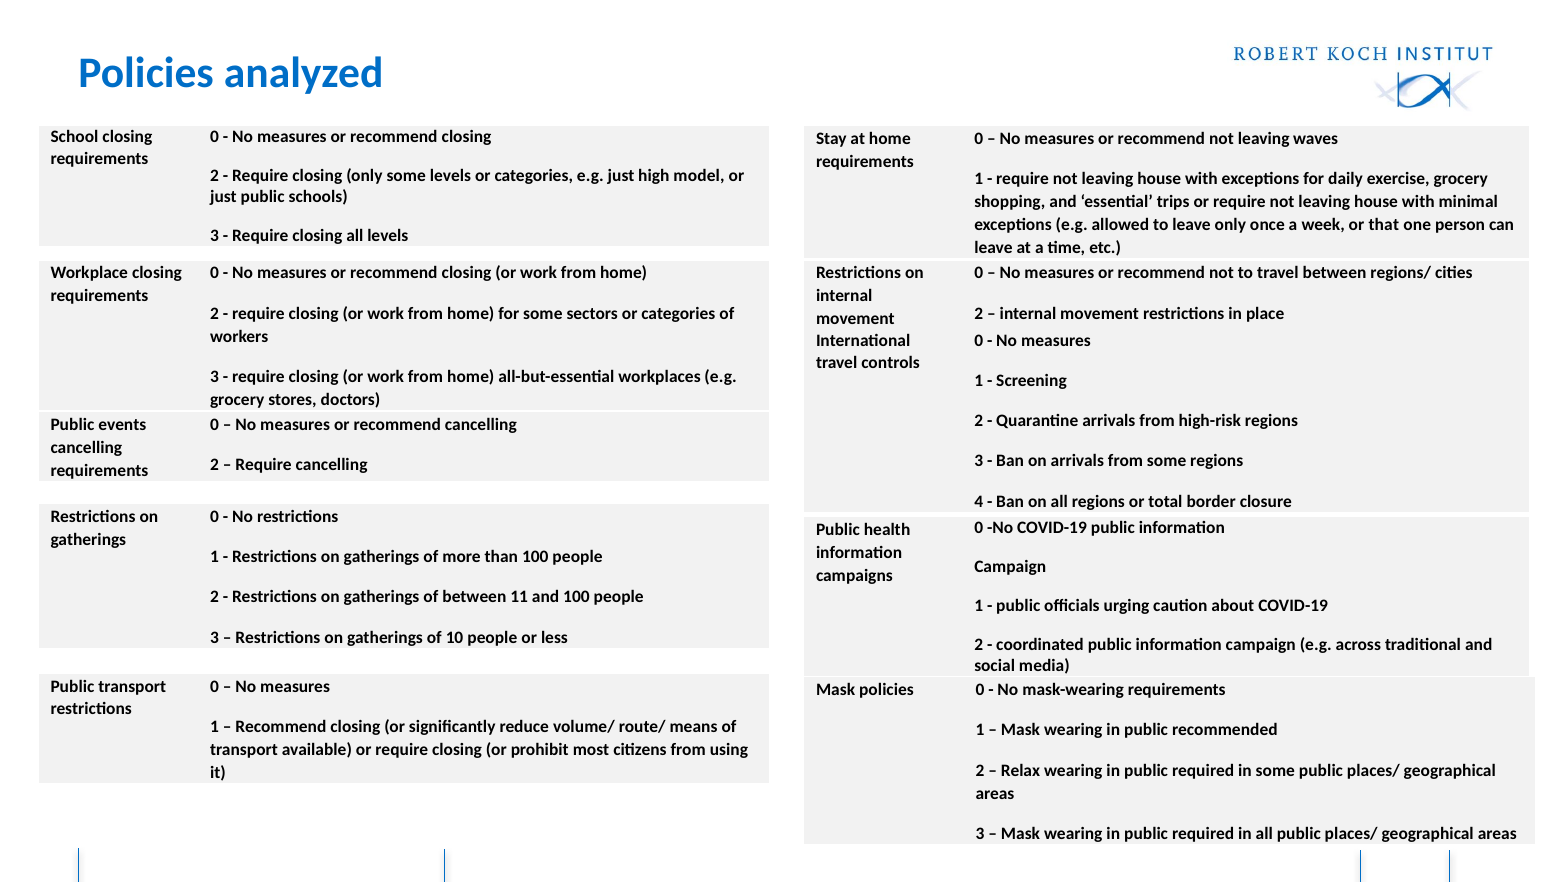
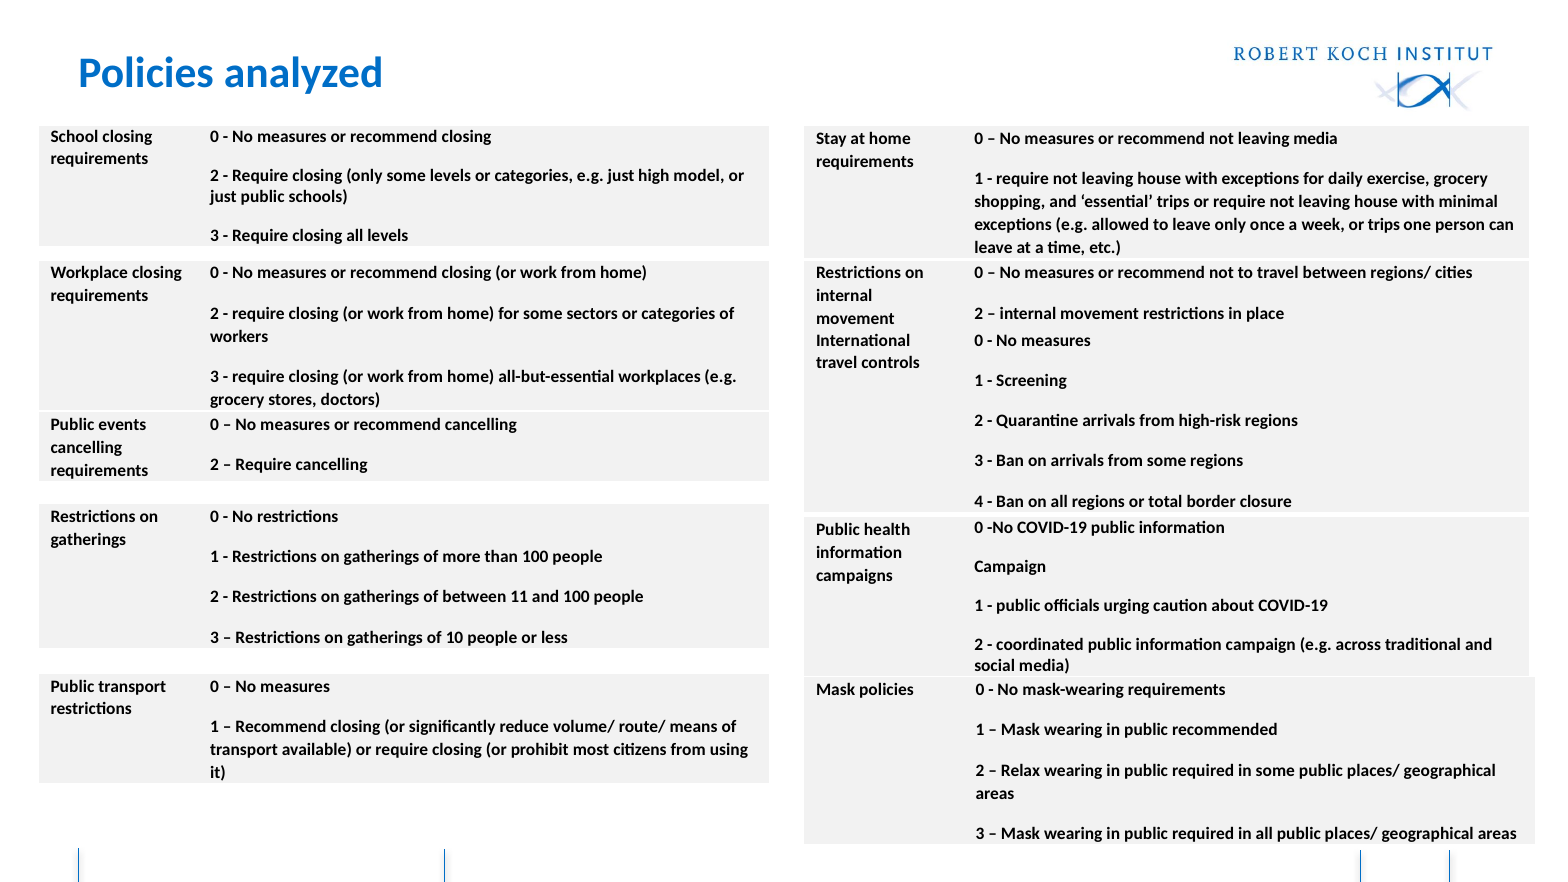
leaving waves: waves -> media (1316, 138)
or that: that -> trips (1384, 225)
